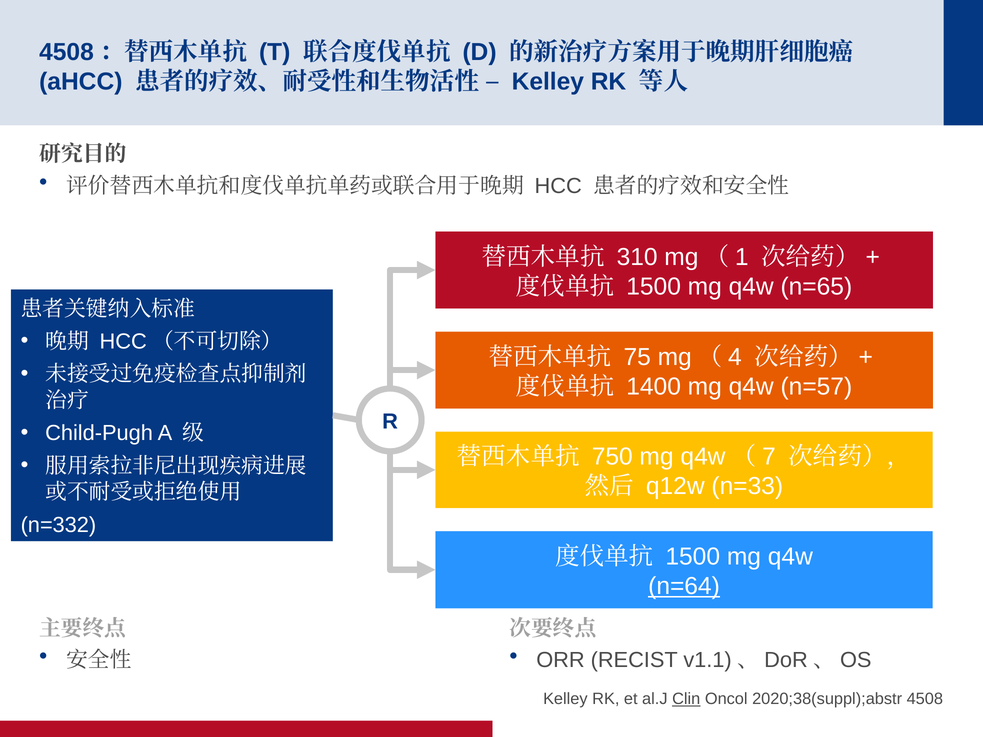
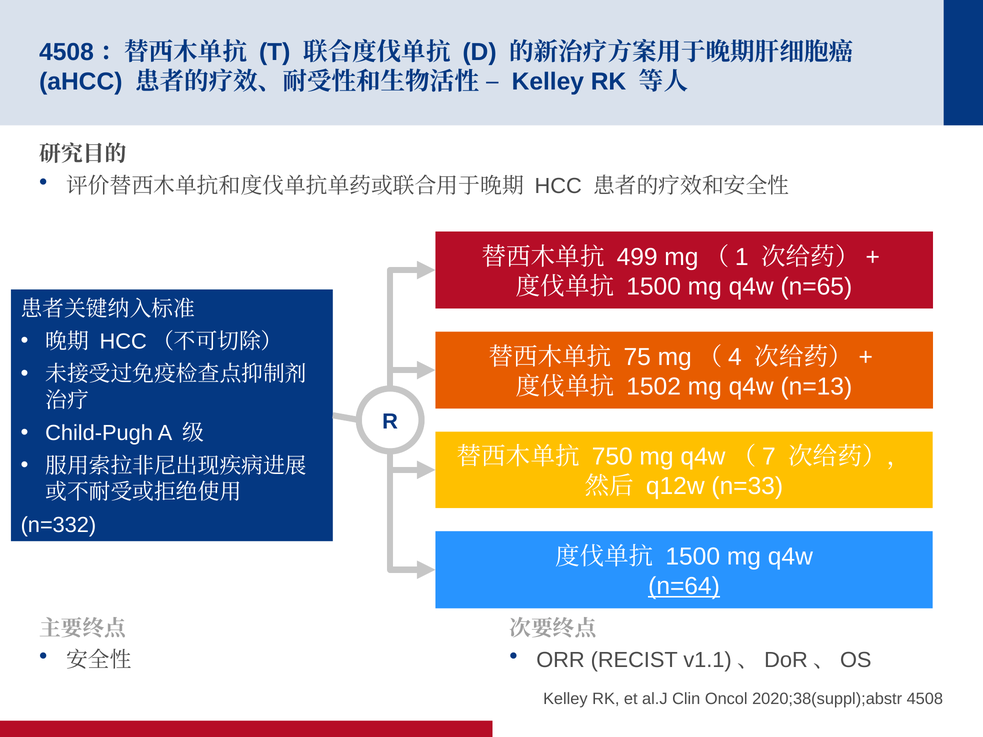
310: 310 -> 499 (637, 257)
1400: 1400 -> 1502 (654, 387)
n=57: n=57 -> n=13 (816, 387)
Clin underline: present -> none (686, 699)
